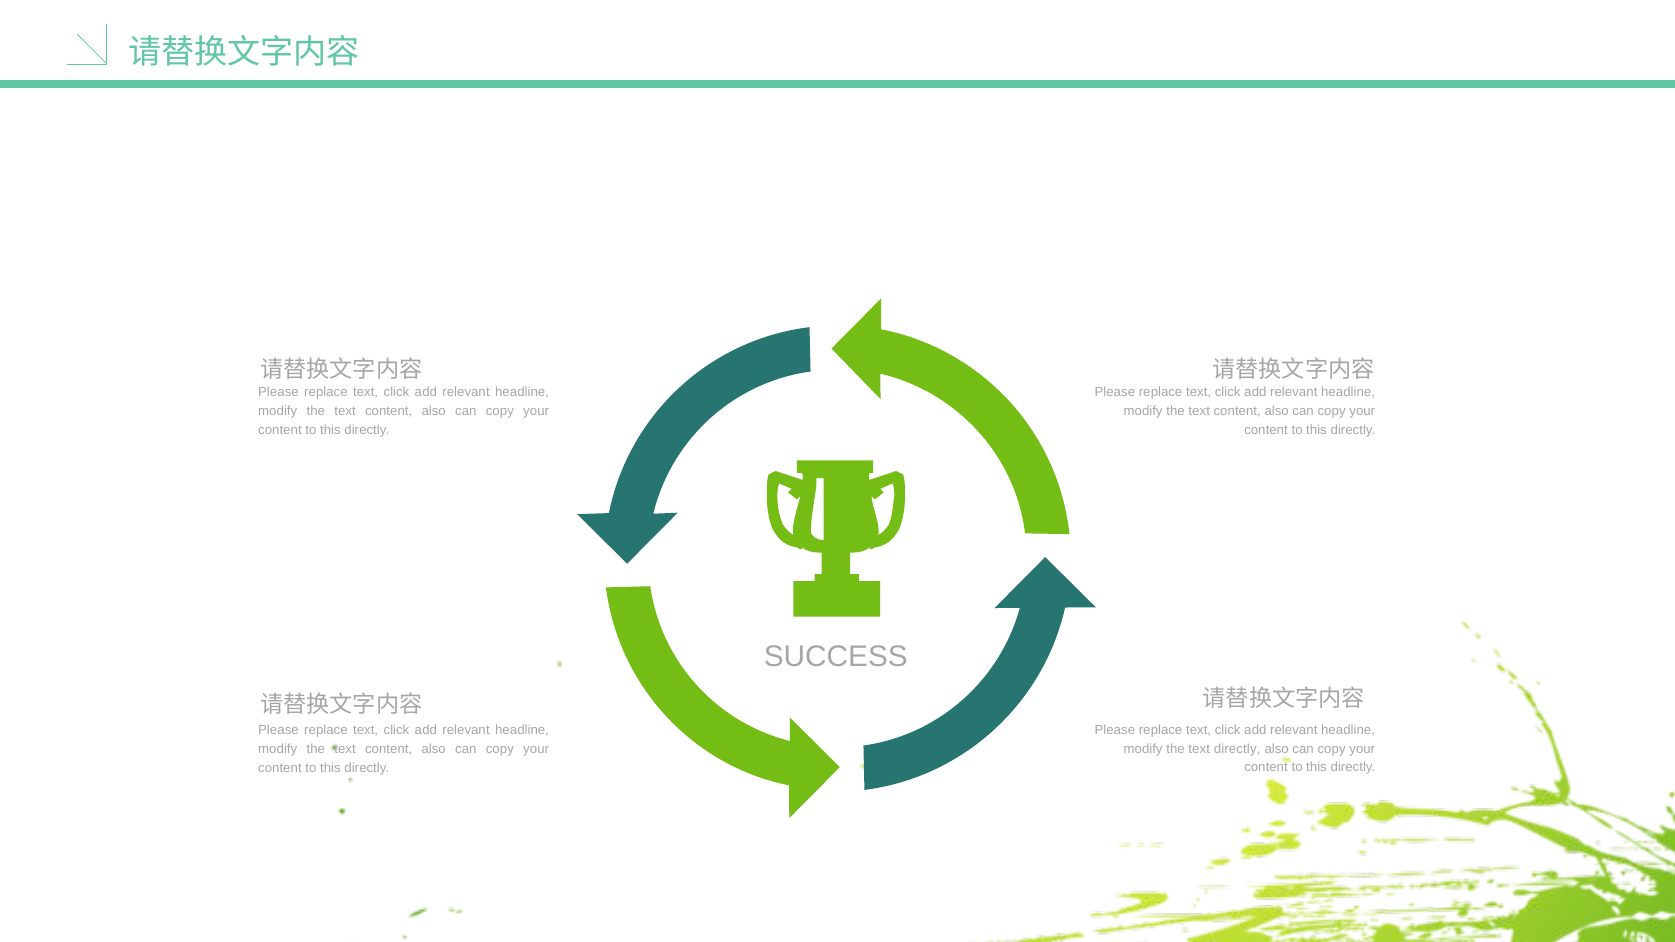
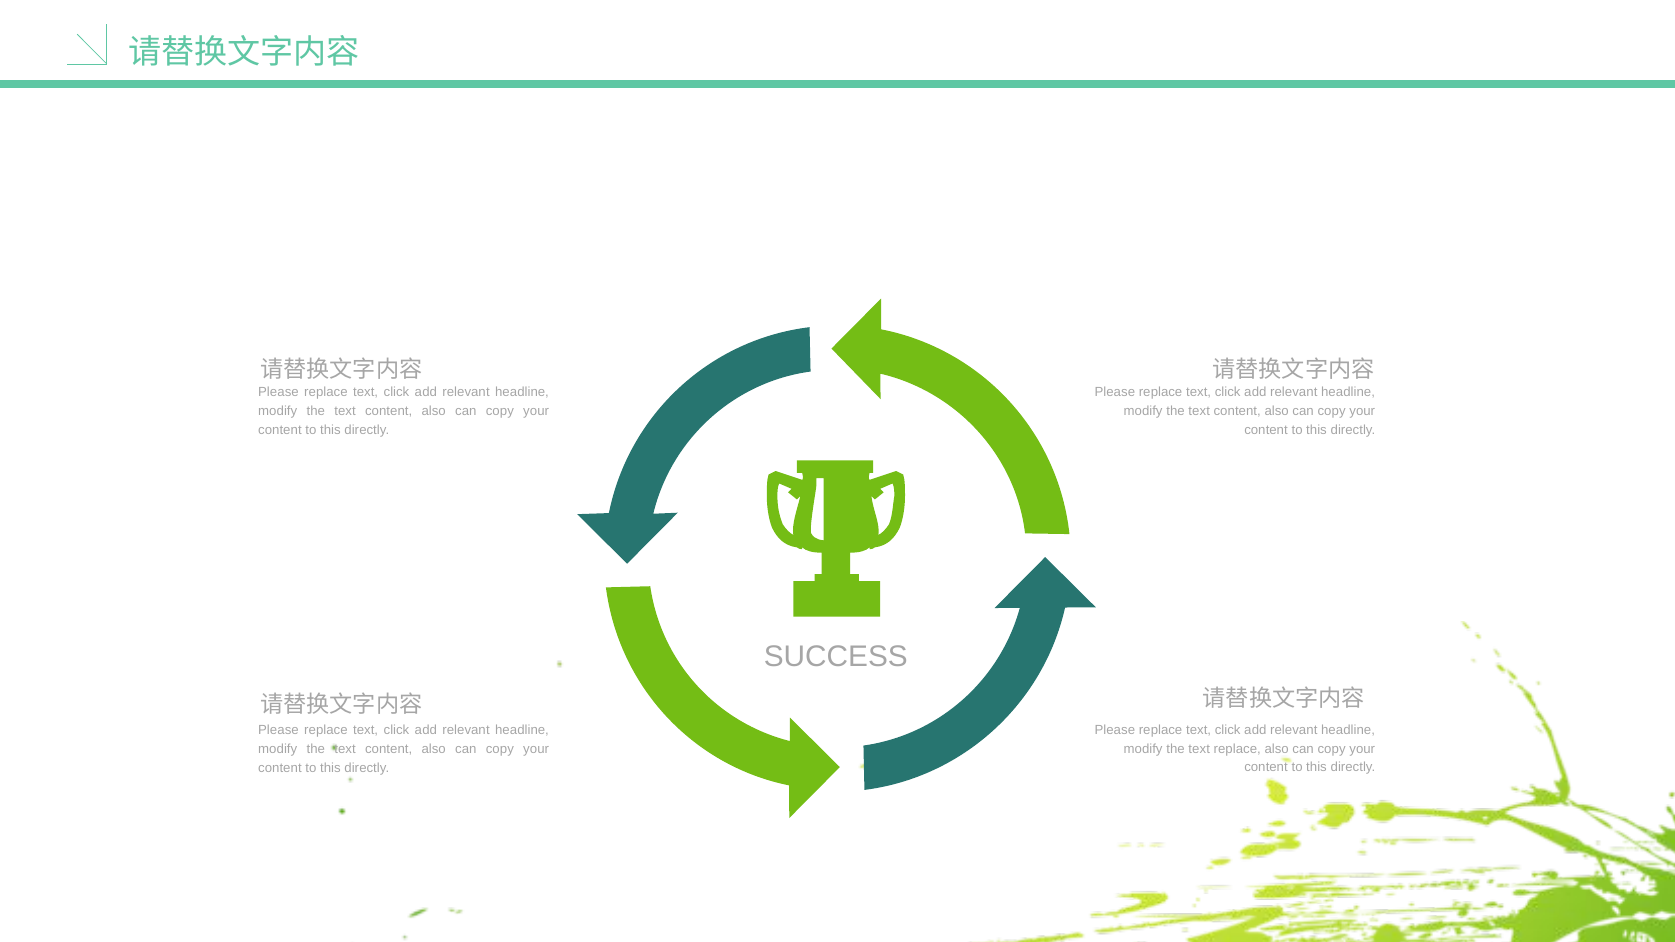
text directly: directly -> replace (1237, 749)
